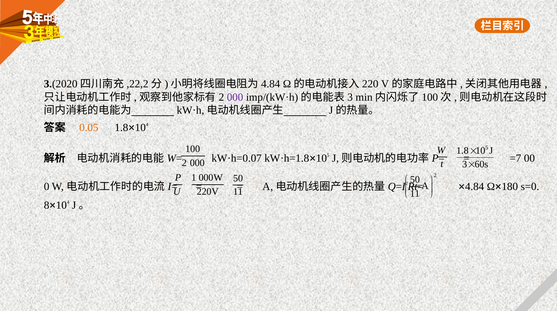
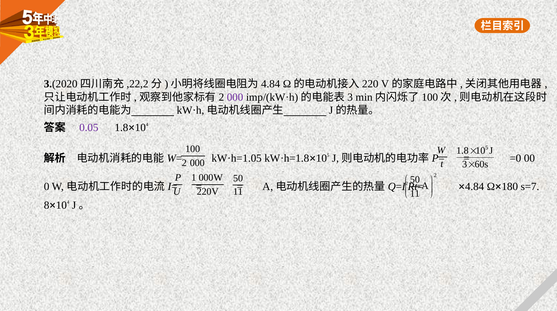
0.05 colour: orange -> purple (89, 128)
kW·h=0.07: kW·h=0.07 -> kW·h=1.05 (237, 158)
=7: =7 -> =0 (515, 158)
s=0: s=0 -> s=7 (530, 187)
